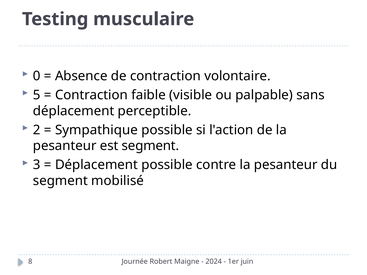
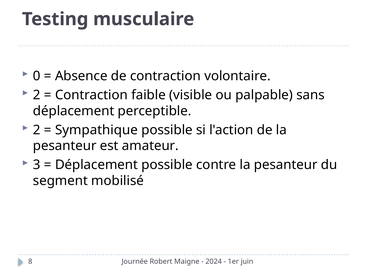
5: 5 -> 2 (37, 95)
est segment: segment -> amateur (150, 146)
